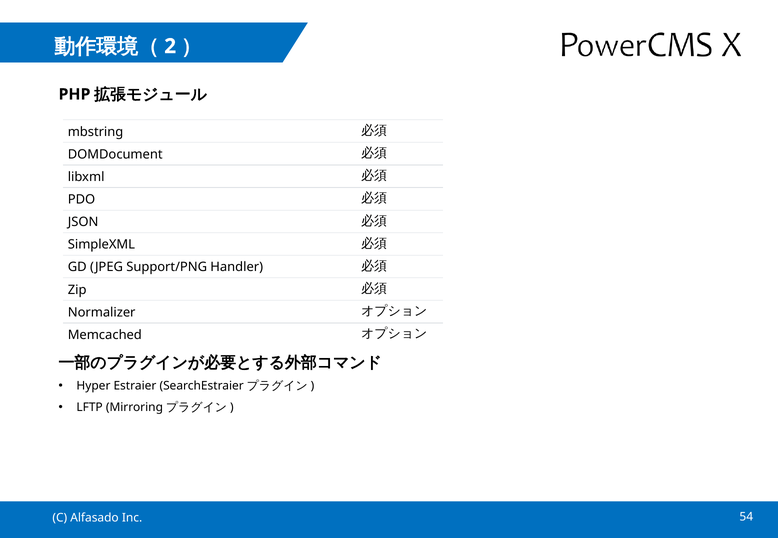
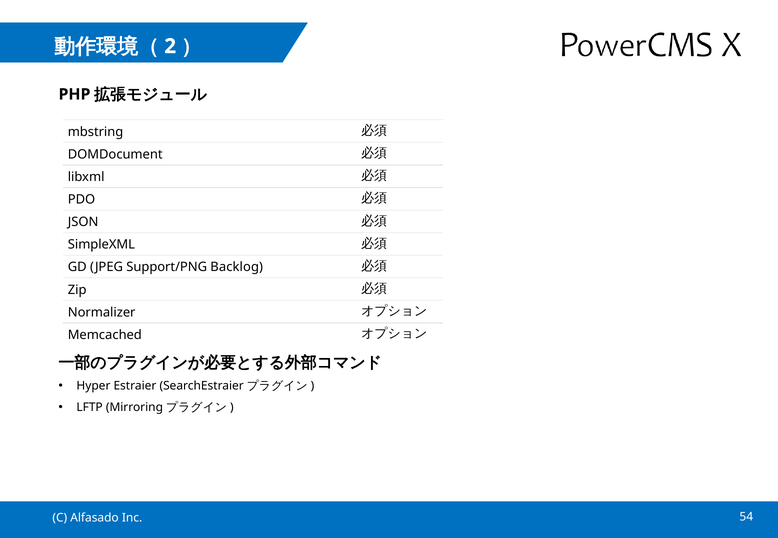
Handler: Handler -> Backlog (237, 268)
